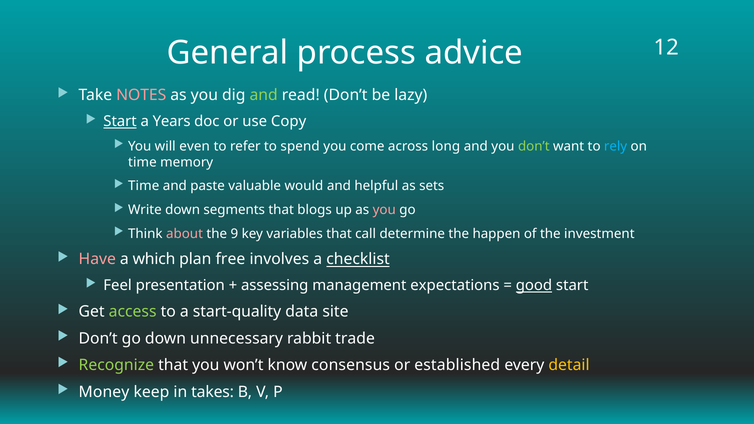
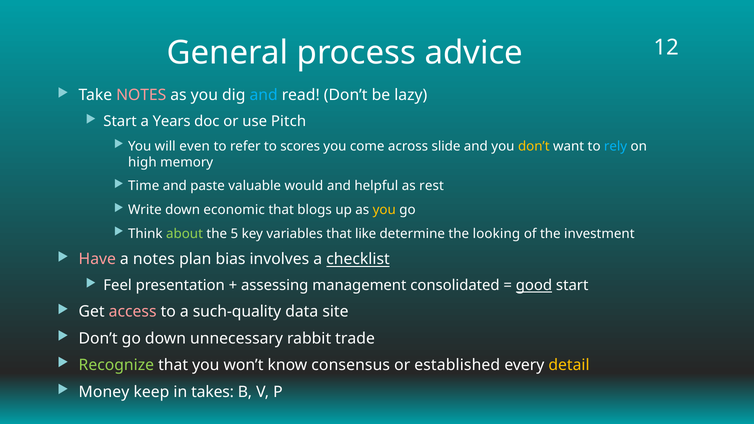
and colour: light green -> light blue (264, 95)
Start underline: present -> none (120, 121)
Copy: Copy -> Pitch (289, 121)
spend: spend -> scores (300, 146)
long: long -> slide (446, 146)
don’t colour: light green -> yellow (534, 146)
time: time -> high (142, 162)
sets: sets -> rest (432, 186)
segments: segments -> economic (234, 210)
you colour: pink -> yellow (384, 210)
about colour: pink -> light green (184, 234)
9: 9 -> 5 (234, 234)
call: call -> like (366, 234)
happen: happen -> looking (496, 234)
a which: which -> notes (154, 259)
free: free -> bias (230, 259)
expectations: expectations -> consolidated (455, 286)
access colour: light green -> pink (133, 312)
start-quality: start-quality -> such-quality (237, 312)
